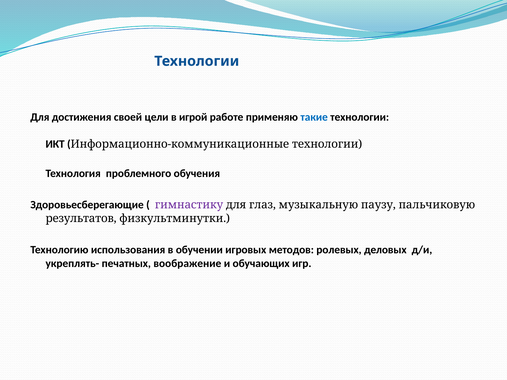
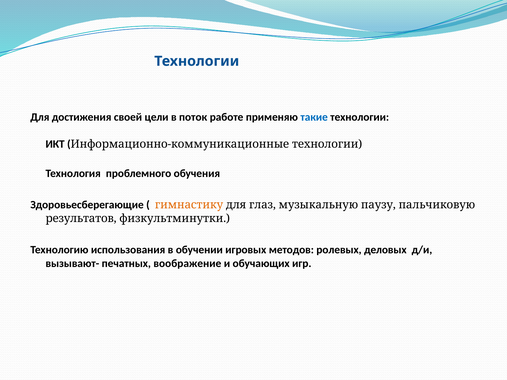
игрой: игрой -> поток (193, 117)
гимнастику colour: purple -> orange (189, 205)
укреплять-: укреплять- -> вызывают- (72, 264)
